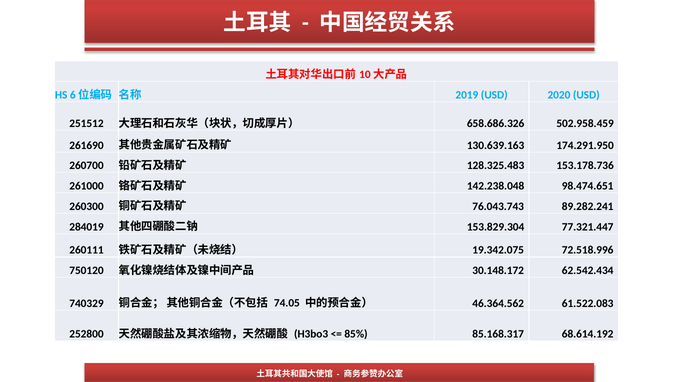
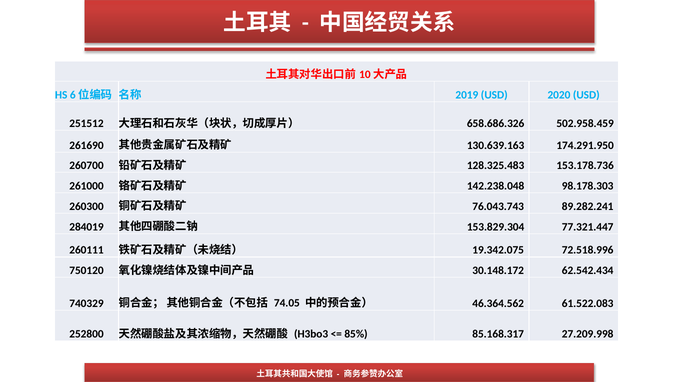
98.474.651: 98.474.651 -> 98.178.303 (588, 186)
68.614.192: 68.614.192 -> 27.209.998 (588, 334)
